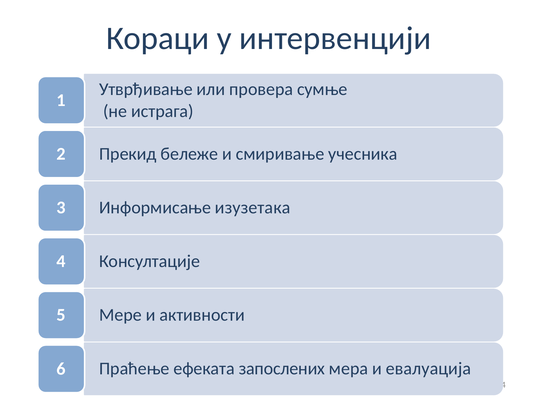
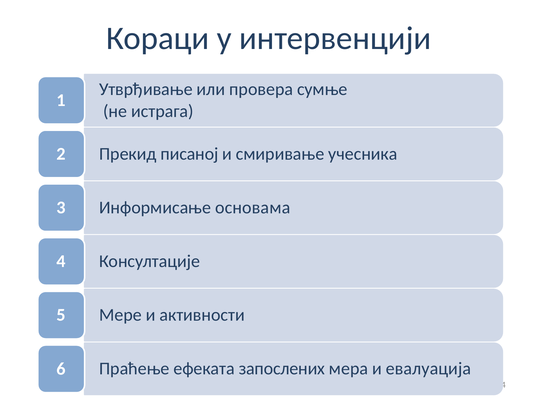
бележе: бележе -> писаној (189, 154)
изузетака: изузетака -> основама (253, 208)
